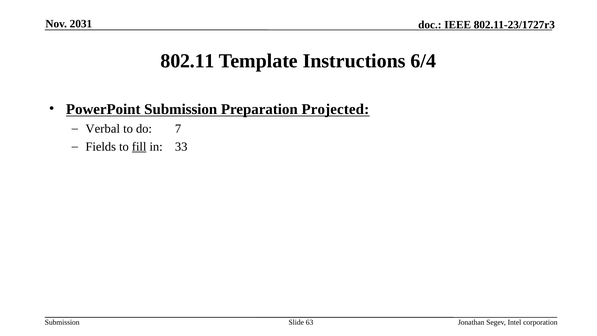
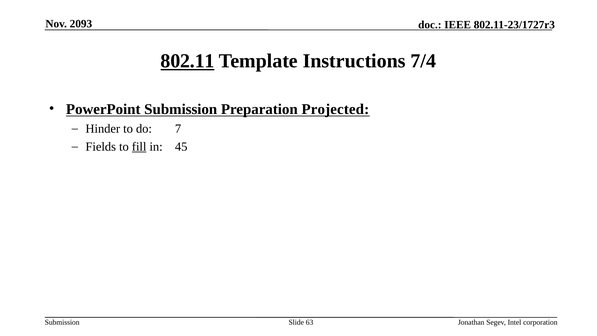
2031: 2031 -> 2093 (81, 24)
802.11 underline: none -> present (188, 61)
6/4: 6/4 -> 7/4 (423, 61)
Verbal: Verbal -> Hinder (103, 129)
33: 33 -> 45 (181, 147)
